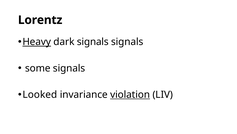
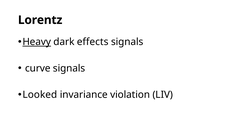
dark signals: signals -> effects (93, 42)
some: some -> curve (38, 68)
violation underline: present -> none (130, 94)
